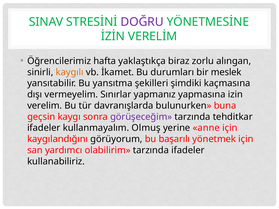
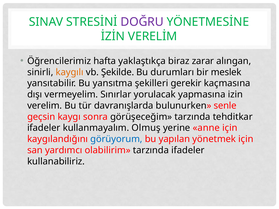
zorlu: zorlu -> zarar (203, 61)
İkamet: İkamet -> Şekilde (118, 72)
şimdiki: şimdiki -> gerekir (186, 83)
yapmanız: yapmanız -> yorulacak (155, 95)
buna: buna -> senle (225, 106)
görüşeceğim colour: purple -> black (141, 117)
görüyorum colour: black -> blue (116, 139)
başarılı: başarılı -> yapılan (174, 139)
